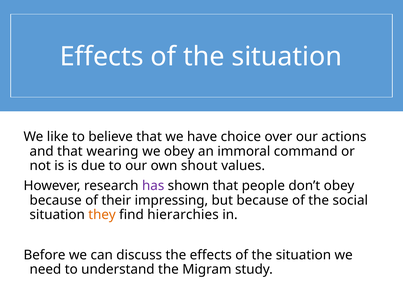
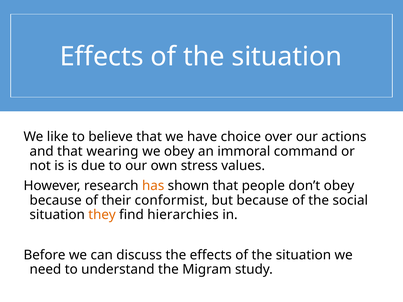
shout: shout -> stress (199, 166)
has colour: purple -> orange (153, 186)
impressing: impressing -> conformist (171, 201)
